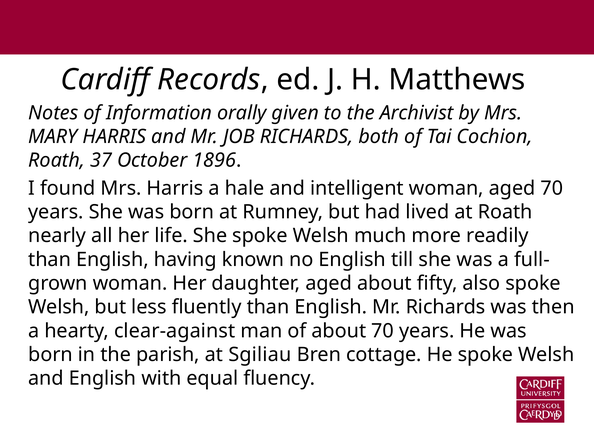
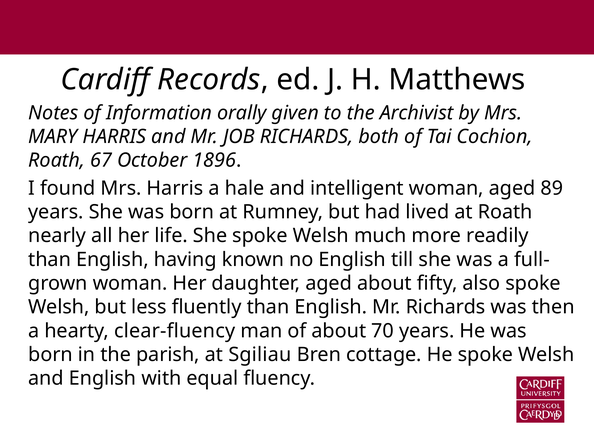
37: 37 -> 67 (101, 160)
aged 70: 70 -> 89 (552, 188)
clear-against: clear-against -> clear-fluency (175, 330)
